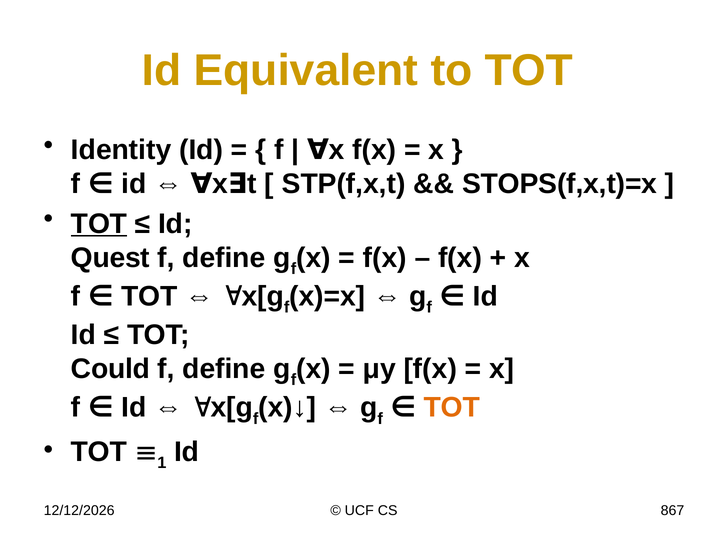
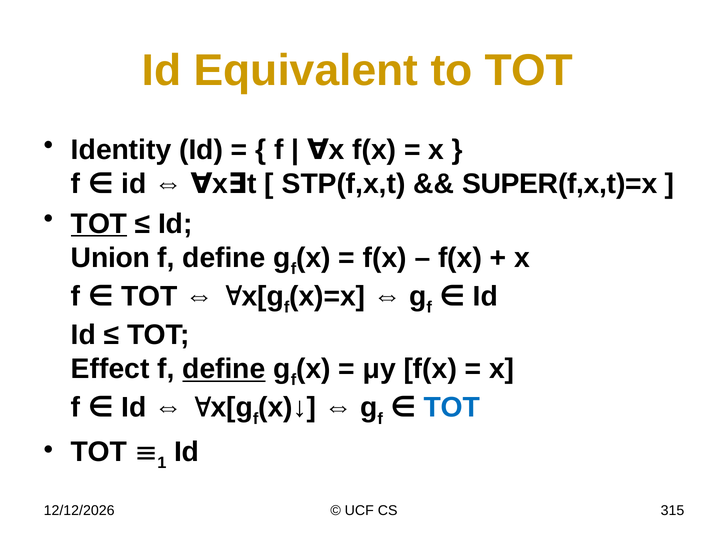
STOPS(f,x,t)=x: STOPS(f,x,t)=x -> SUPER(f,x,t)=x (560, 184)
Quest: Quest -> Union (110, 258)
Could: Could -> Effect (110, 369)
define underline: none -> present (224, 369)
TOT colour: orange -> blue (452, 408)
867: 867 -> 315 (672, 510)
